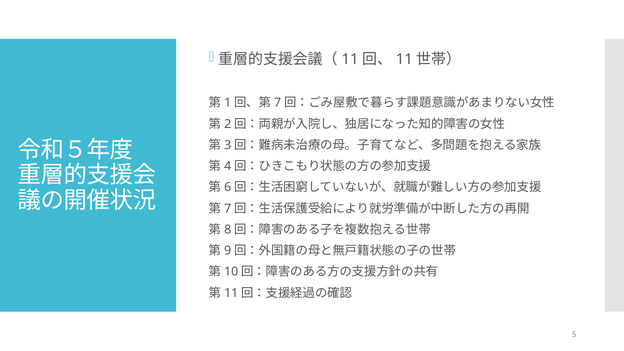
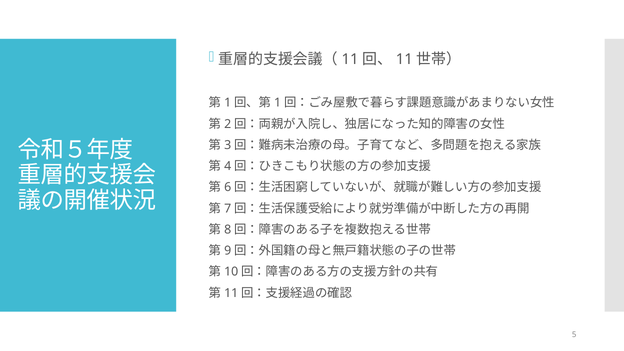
7: 7 -> 1 (278, 103)
